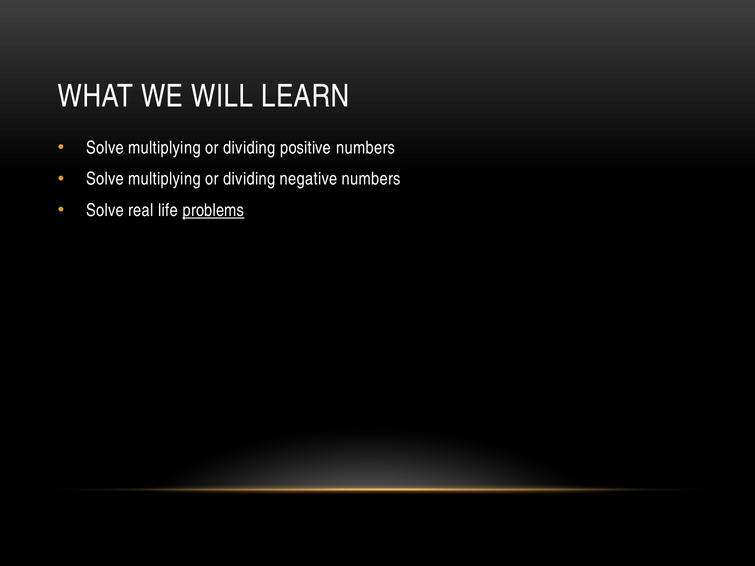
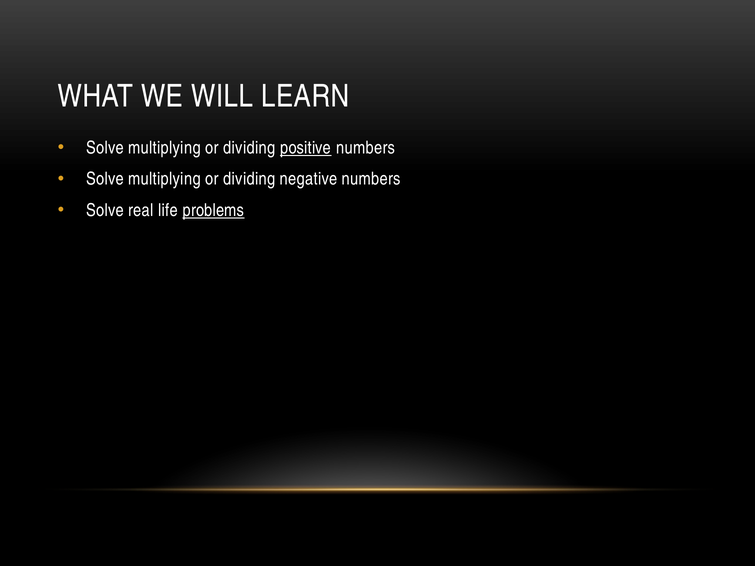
positive underline: none -> present (306, 148)
